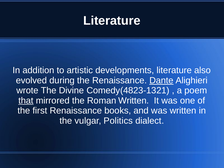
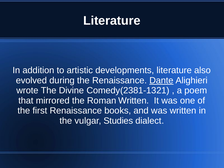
Comedy(4823-1321: Comedy(4823-1321 -> Comedy(2381-1321 (128, 91)
that underline: present -> none (26, 101)
Politics: Politics -> Studies (118, 121)
